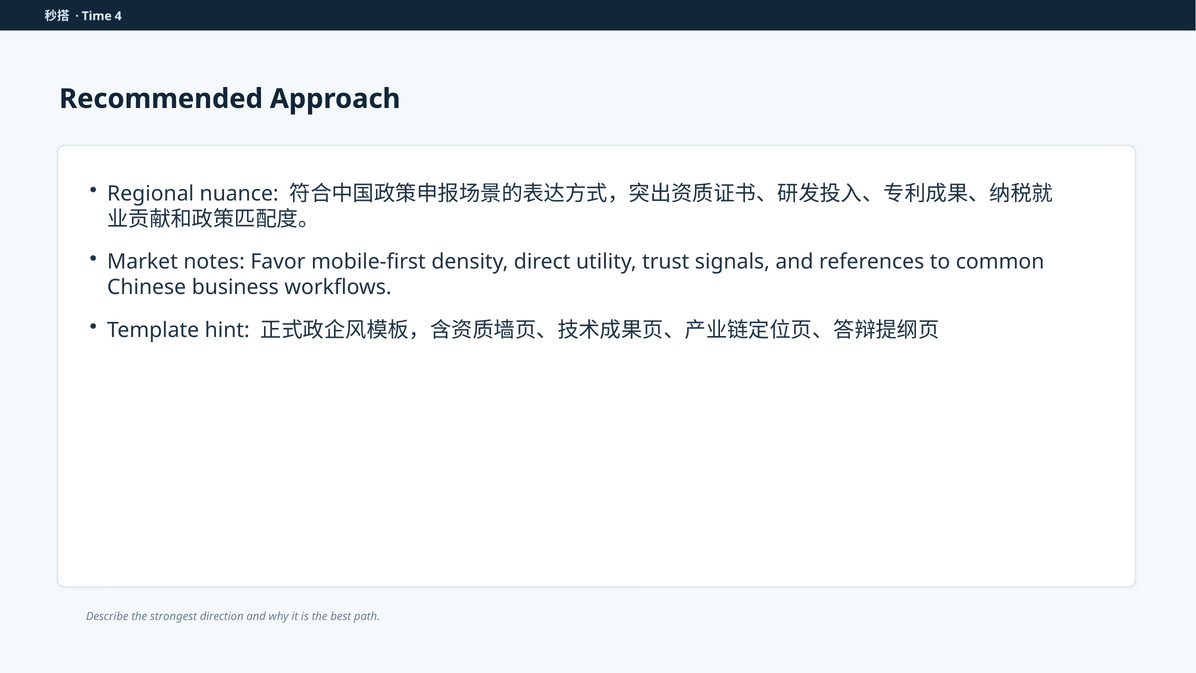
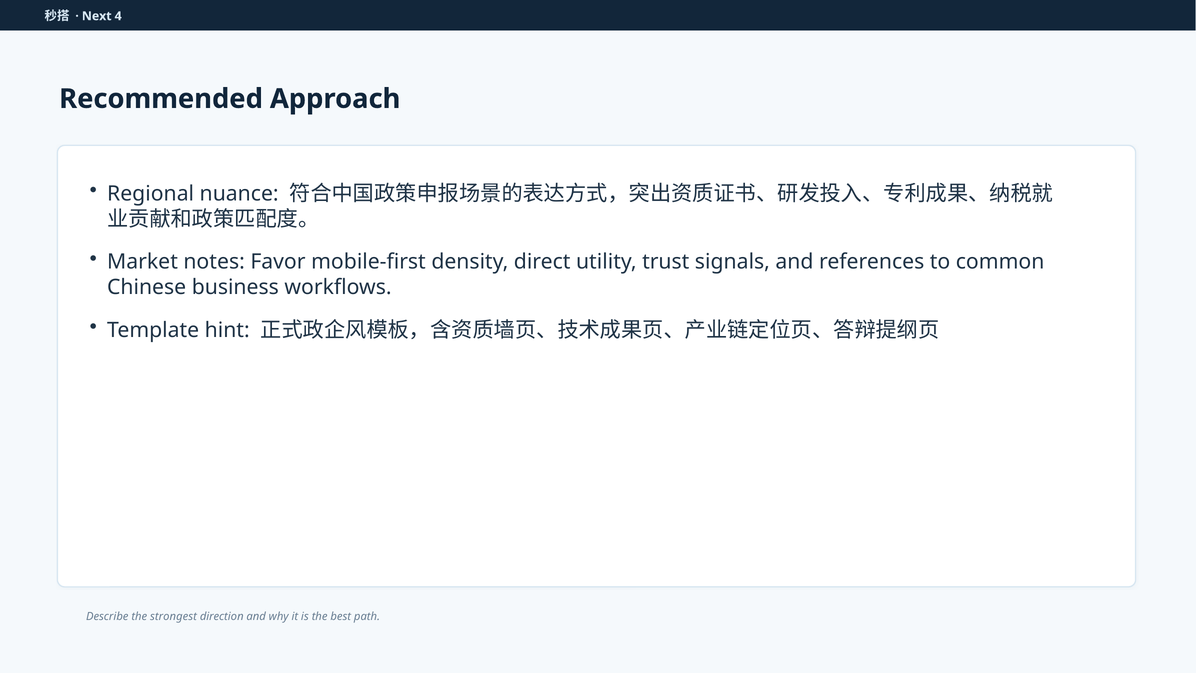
Time: Time -> Next (97, 16)
